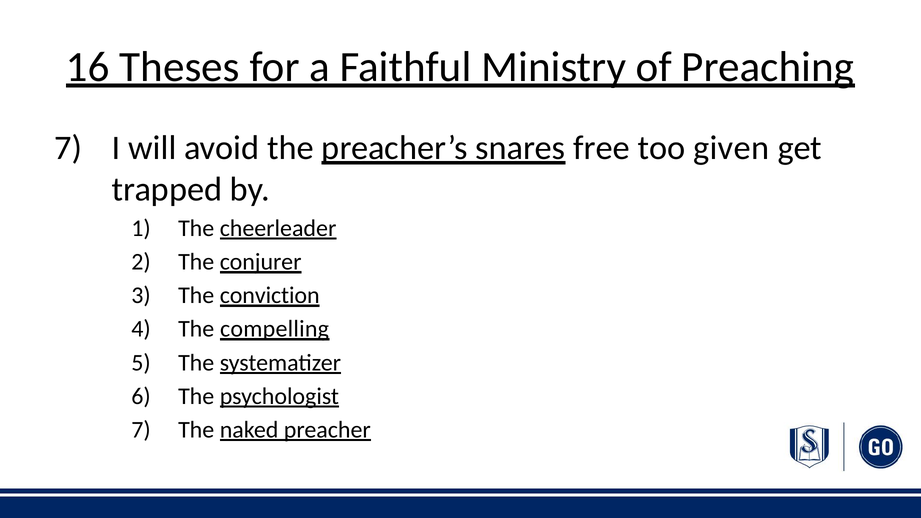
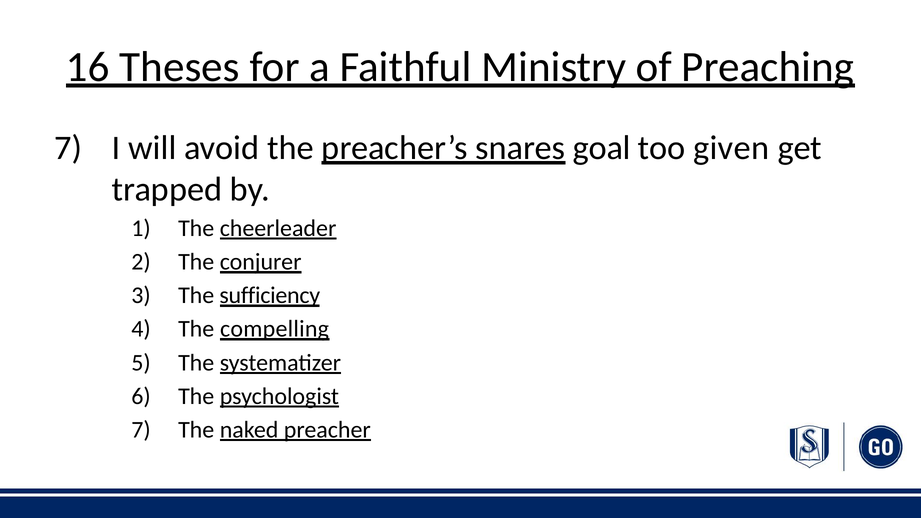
free: free -> goal (602, 148)
conviction: conviction -> sufficiency (270, 295)
